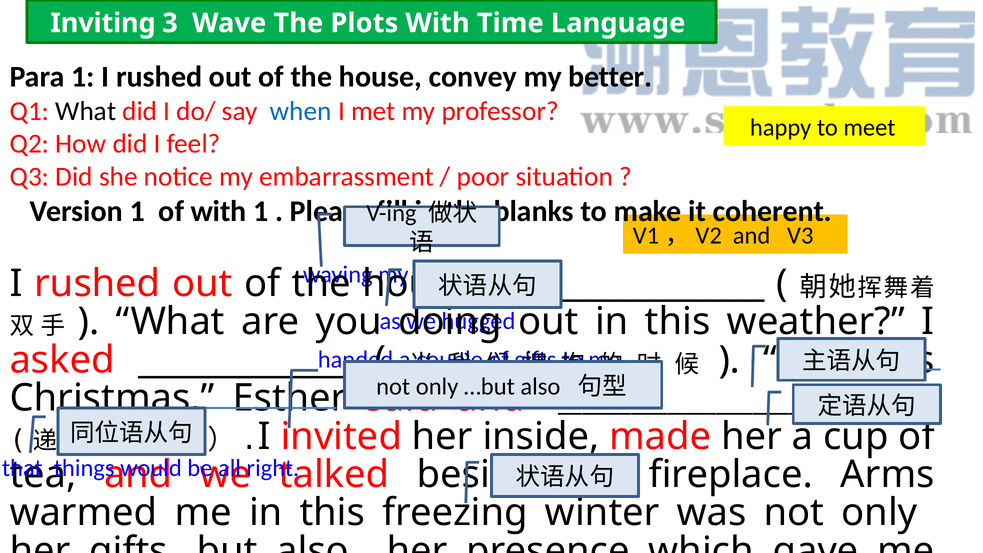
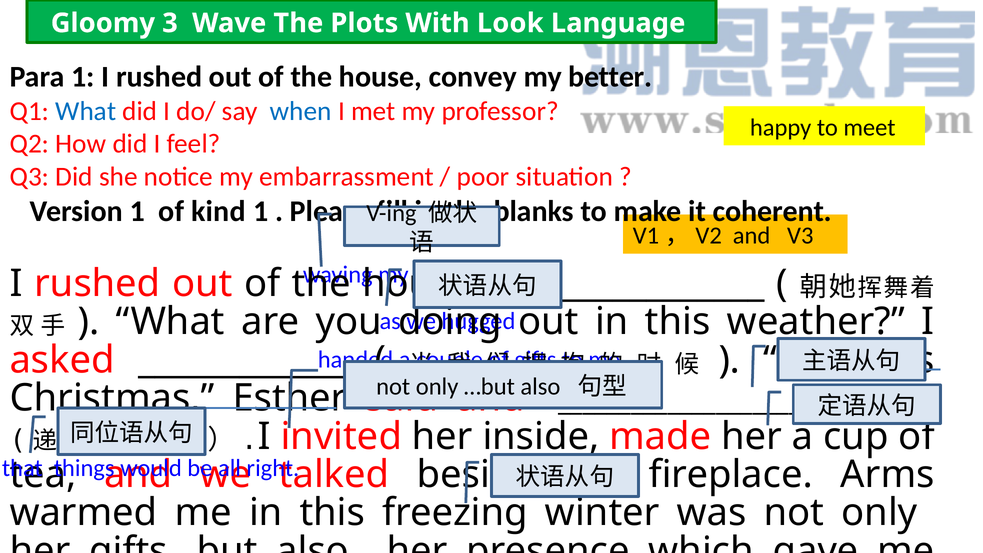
Inviting: Inviting -> Gloomy (103, 23)
Time: Time -> Look (510, 23)
What colour: black -> blue (86, 111)
of with: with -> kind (218, 211)
